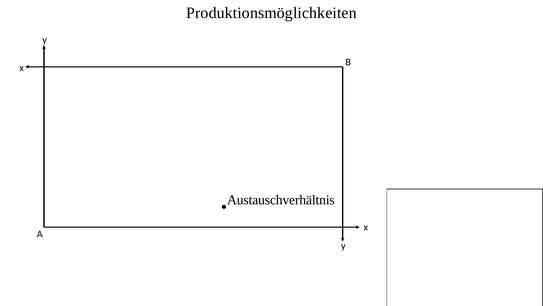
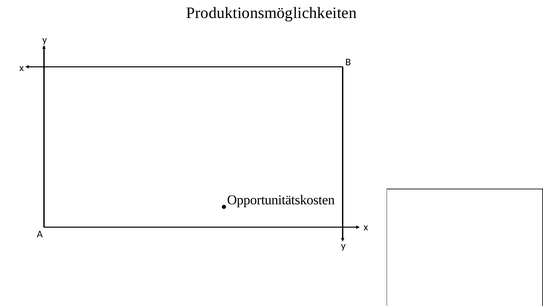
Austauschverhältnis: Austauschverhältnis -> Opportunitätskosten (281, 200)
